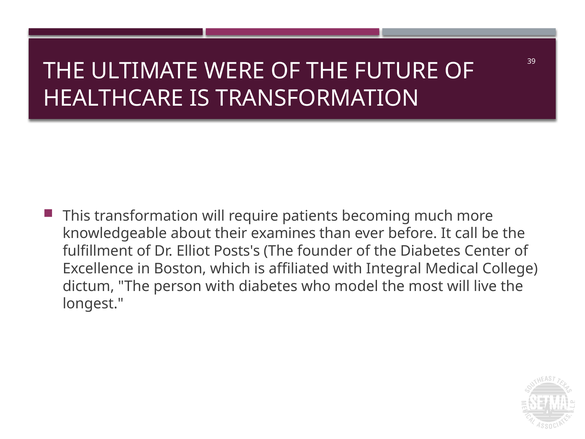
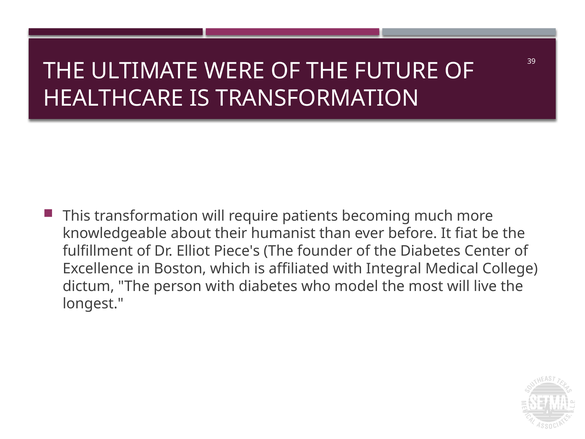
examines: examines -> humanist (283, 233)
call: call -> fiat (466, 233)
Posts's: Posts's -> Piece's (237, 251)
